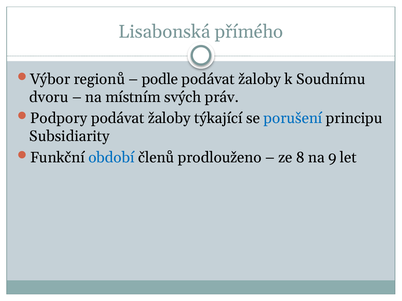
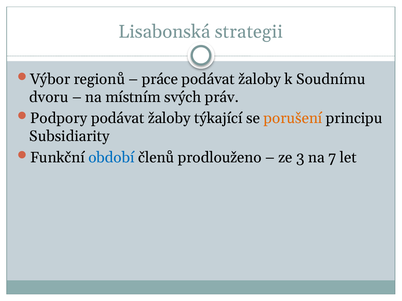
přímého: přímého -> strategii (249, 32)
podle: podle -> práce (160, 79)
porušení colour: blue -> orange (293, 118)
8: 8 -> 3 (300, 158)
9: 9 -> 7 (332, 158)
